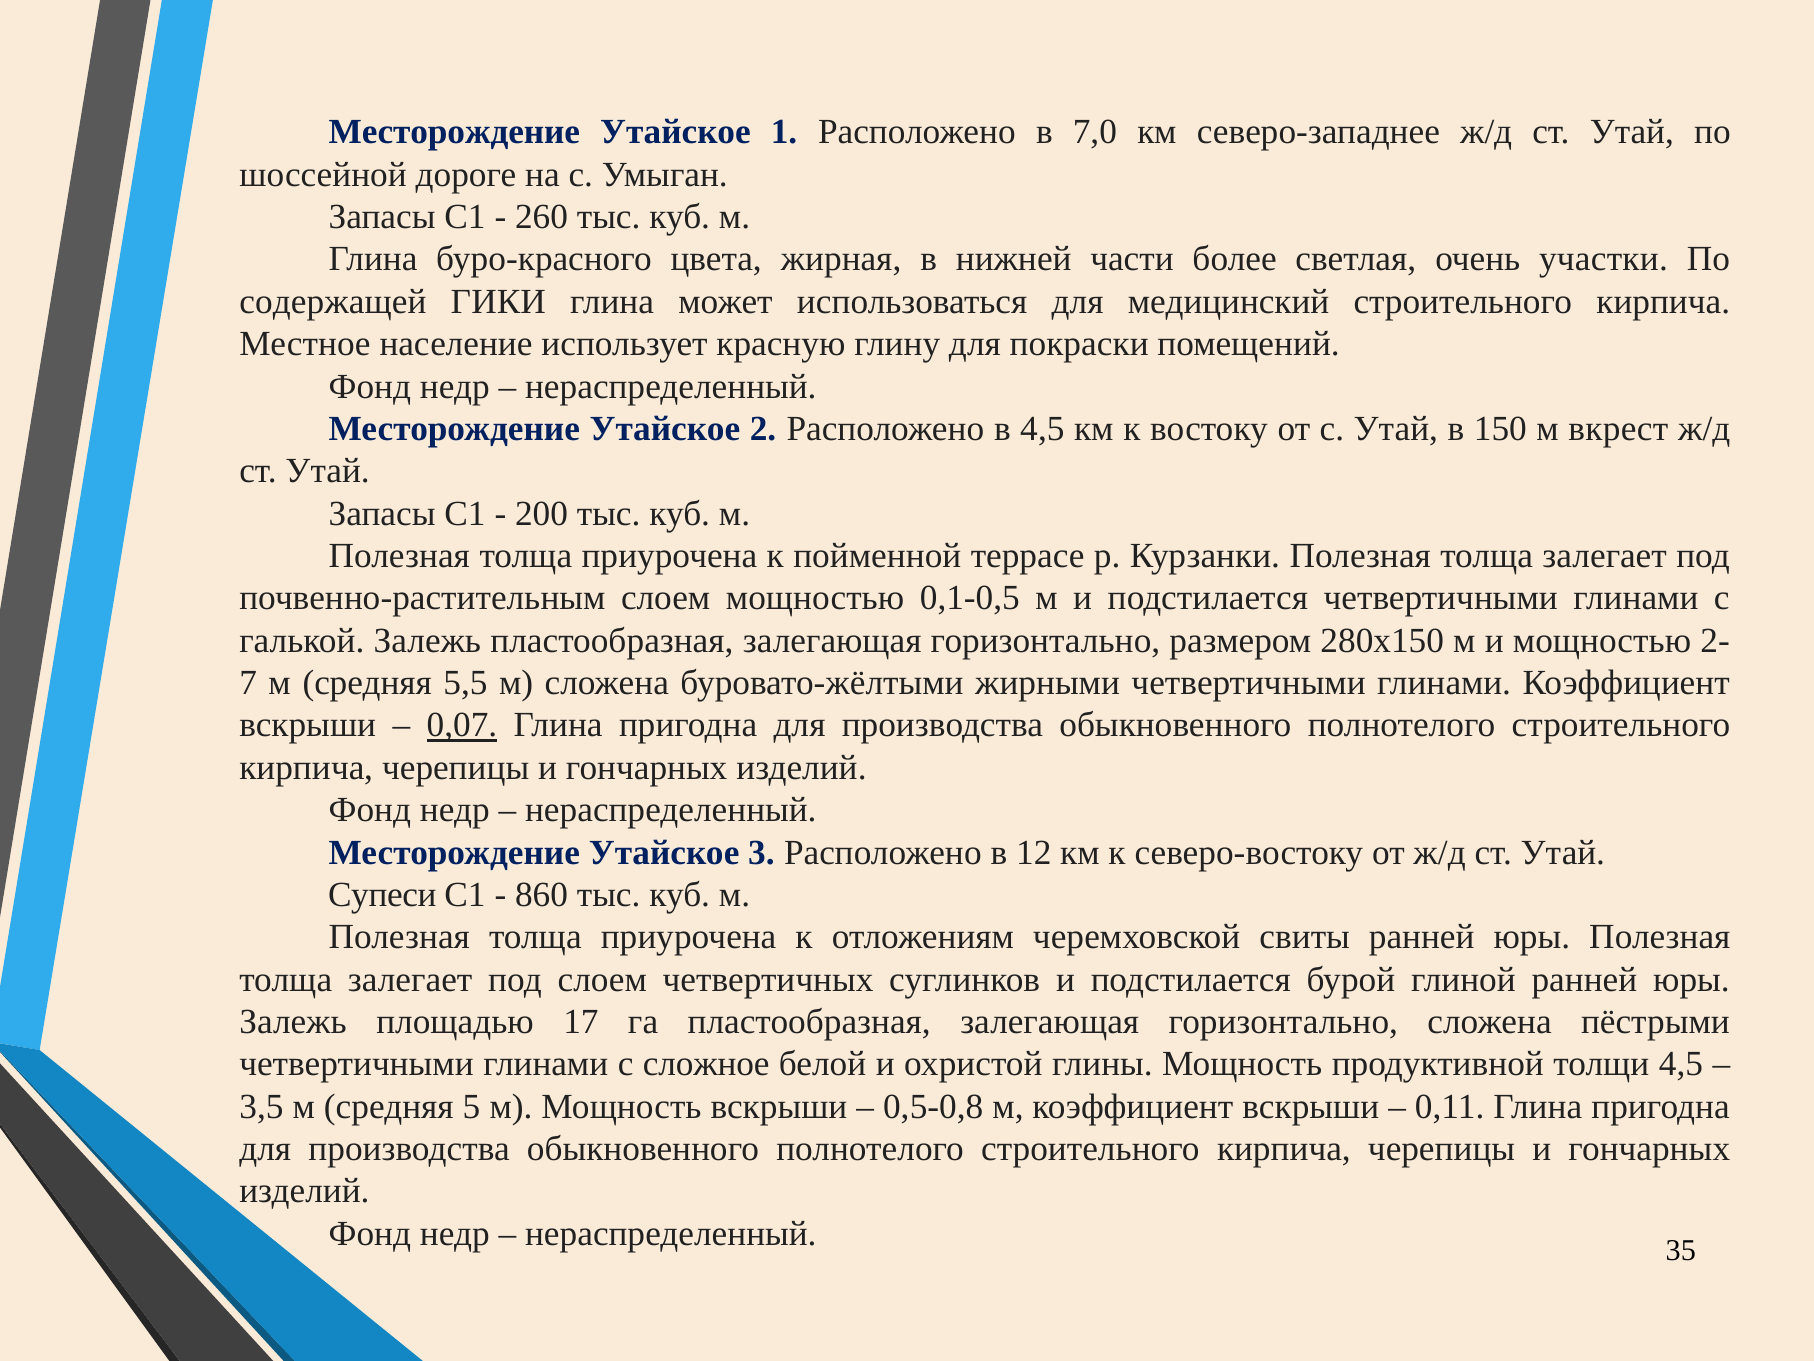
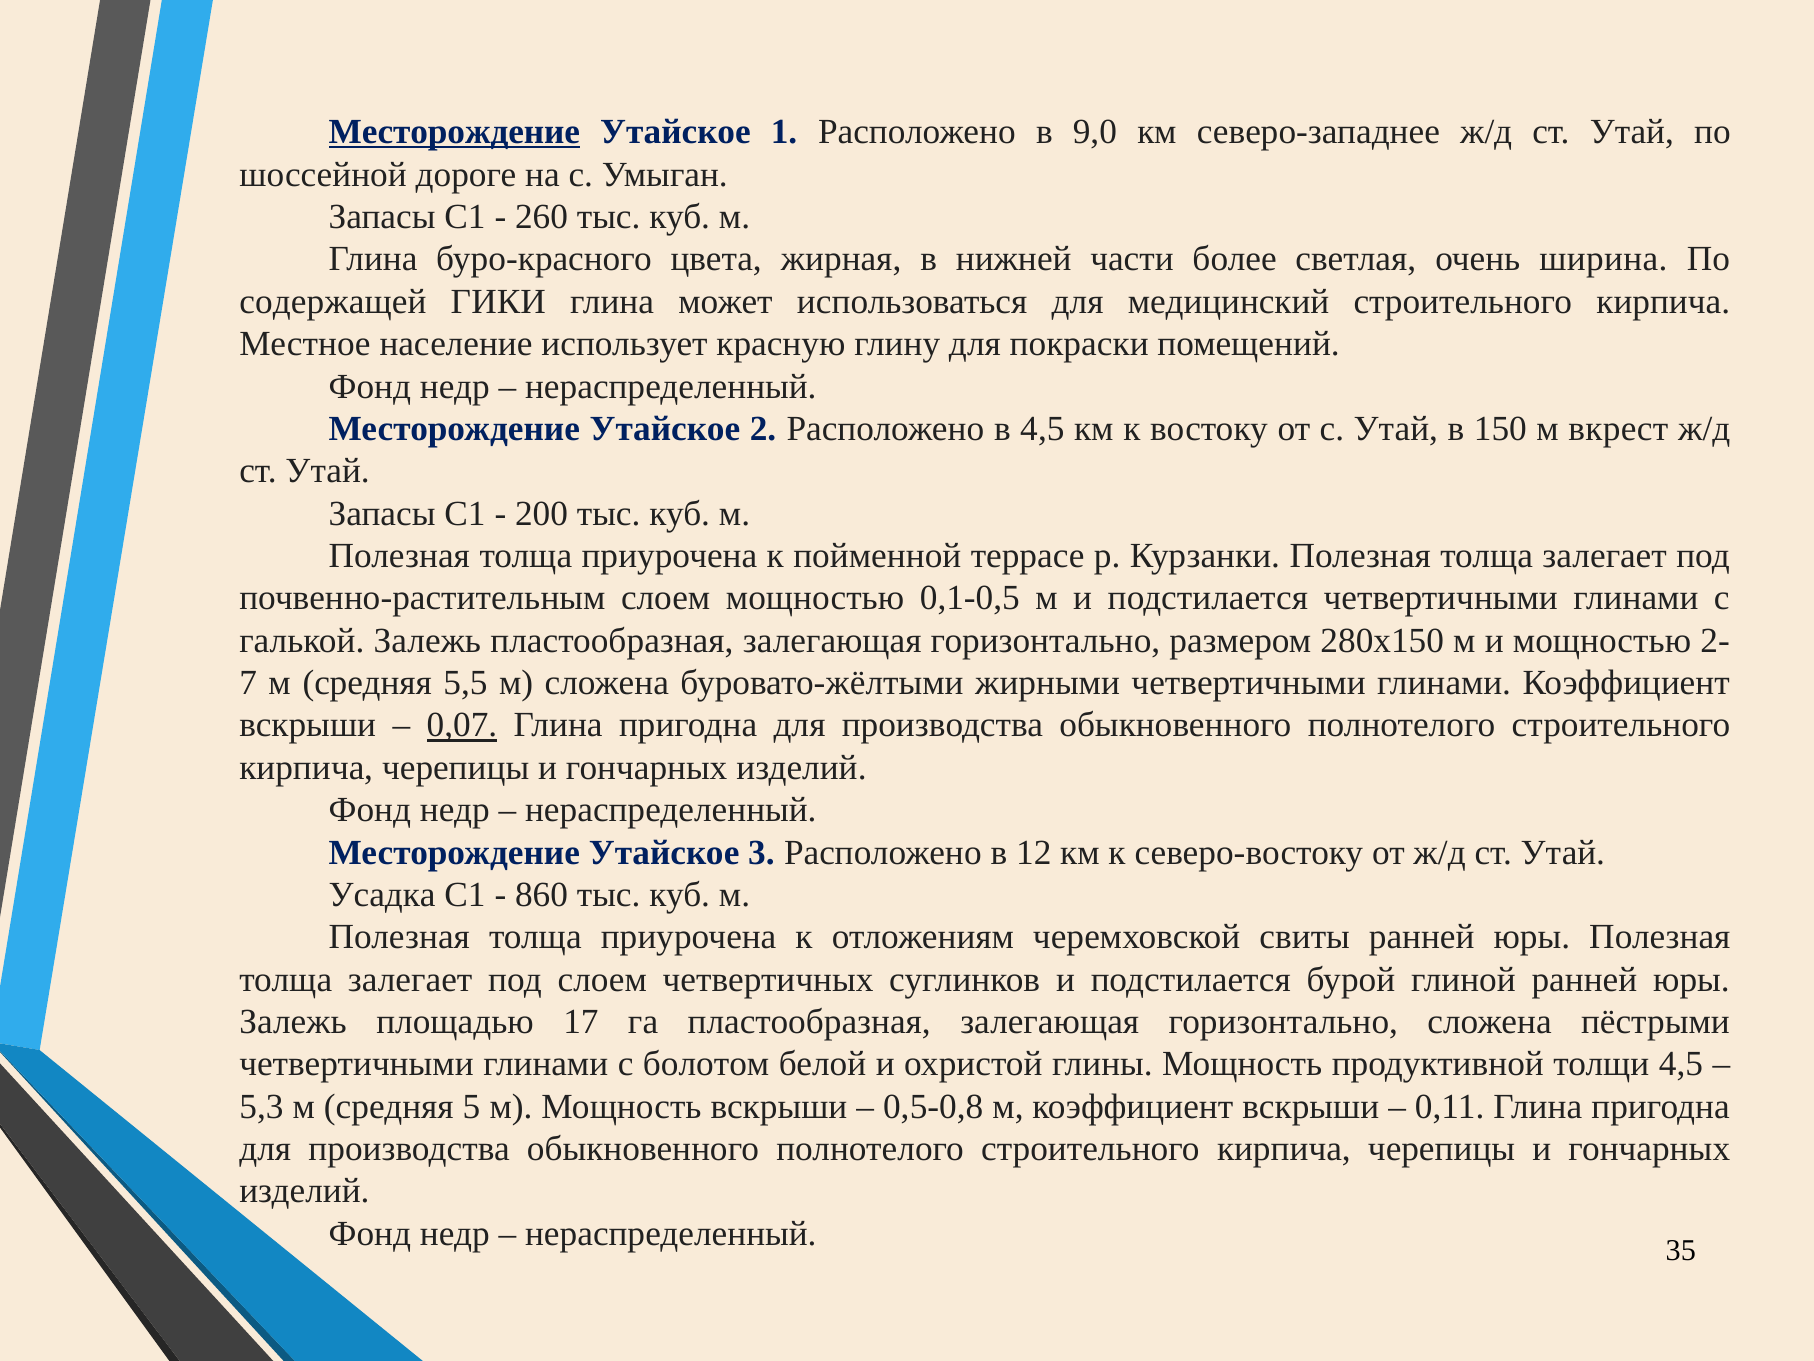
Месторождение underline: none -> present (454, 132)
7,0: 7,0 -> 9,0 (1095, 132)
участки: участки -> ширина (1603, 259)
Супеси: Супеси -> Усадка (382, 894)
сложное: сложное -> болотом (706, 1064)
3,5: 3,5 -> 5,3 (261, 1106)
